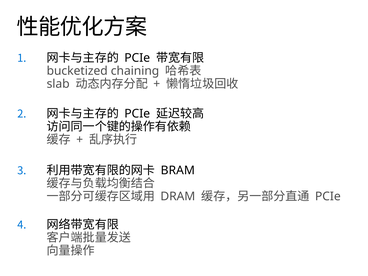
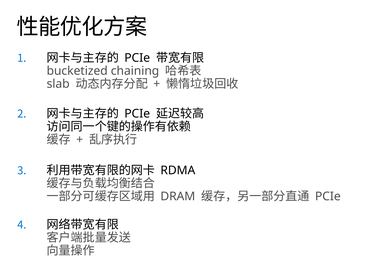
BRAM: BRAM -> RDMA (178, 170)
